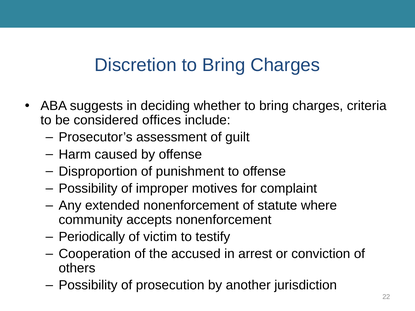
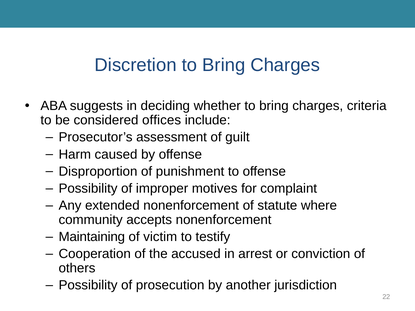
Periodically: Periodically -> Maintaining (92, 237)
